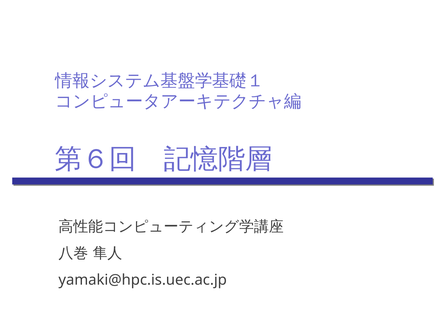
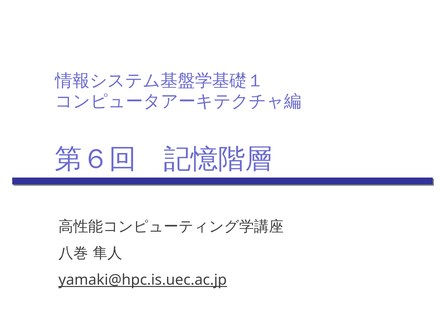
yamaki@hpc.is.uec.ac.jp underline: none -> present (143, 280)
